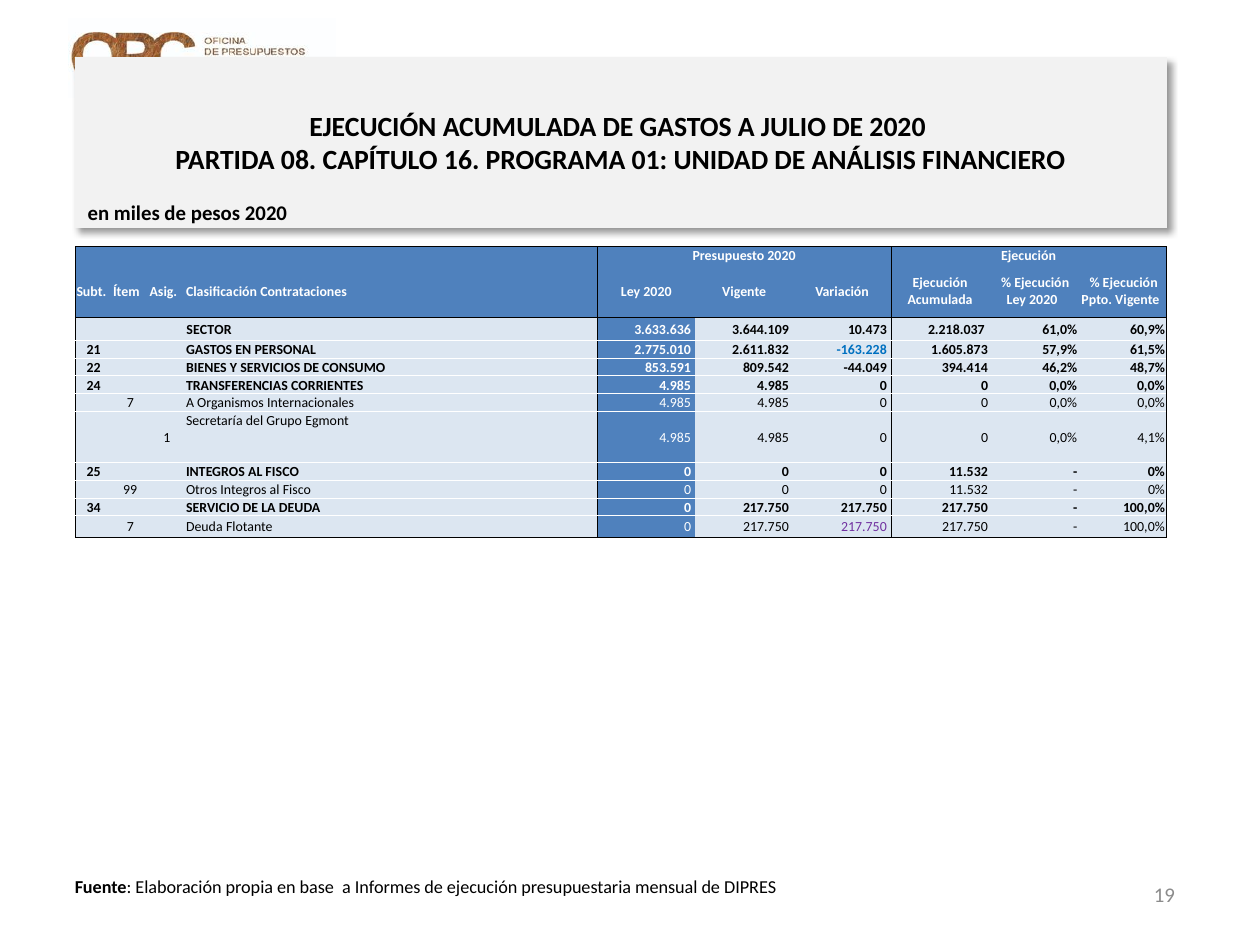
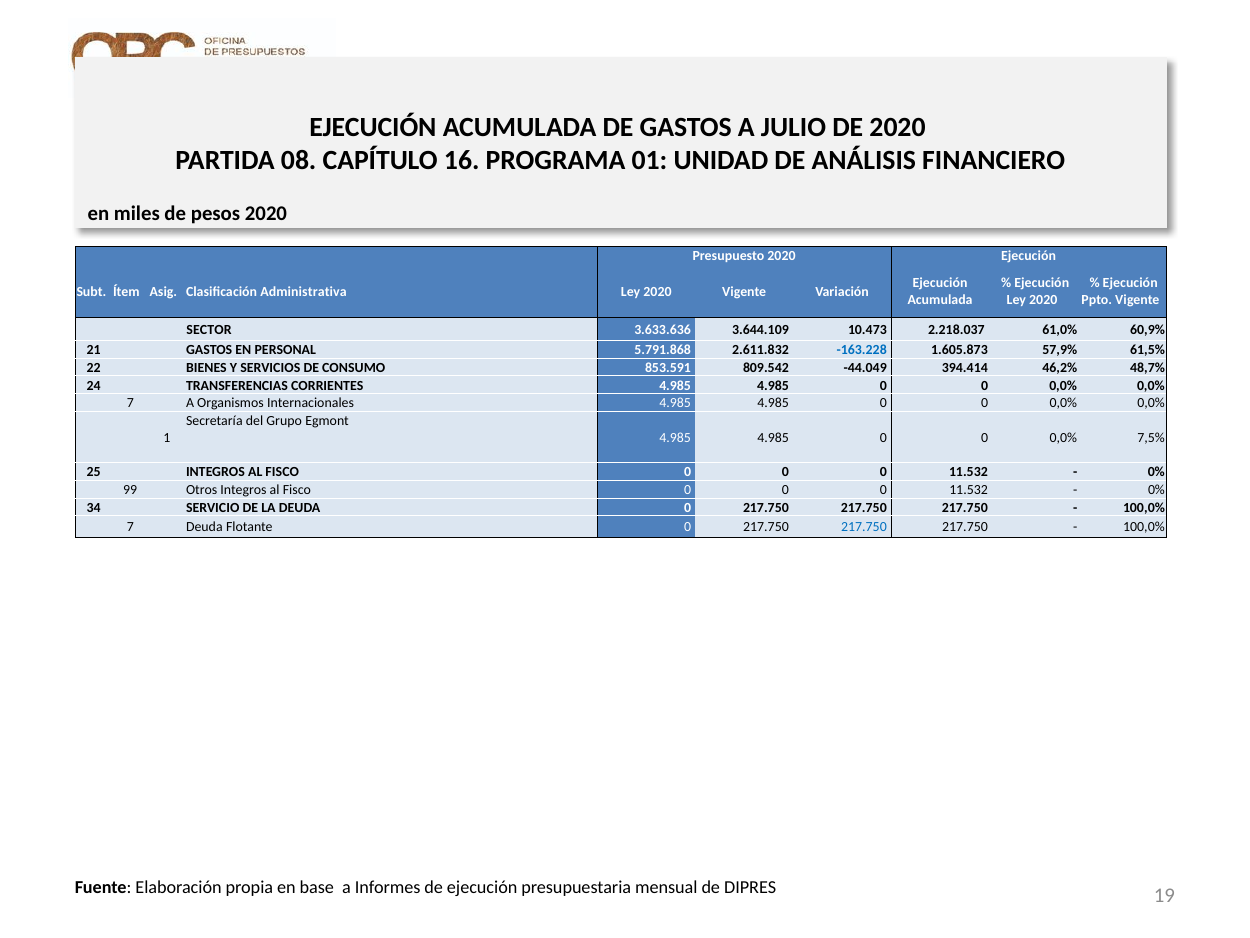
Contrataciones: Contrataciones -> Administrativa (303, 291)
2.775.010: 2.775.010 -> 5.791.868 (663, 350)
4,1%: 4,1% -> 7,5% (1151, 437)
217.750 colour: purple -> blue (864, 527)
